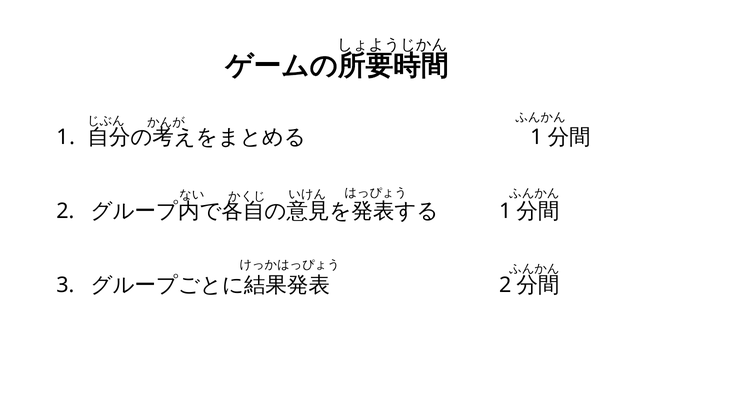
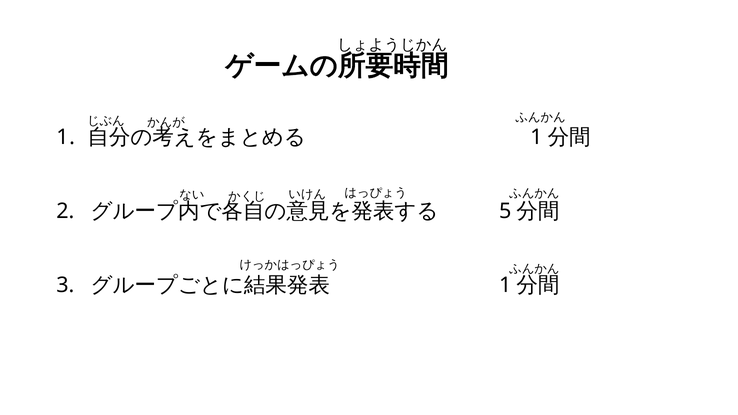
1: 1 -> 5 (505, 211)
2: 2 -> 1 (505, 285)
